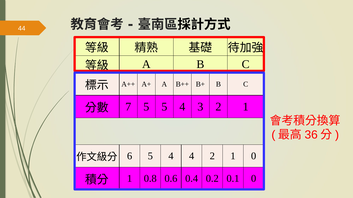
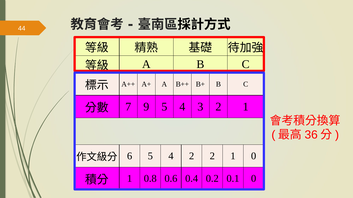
7 5: 5 -> 9 (146, 107)
4 4: 4 -> 2 (192, 156)
